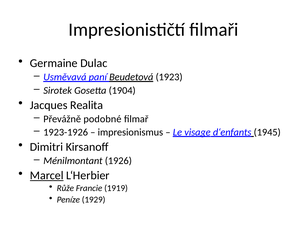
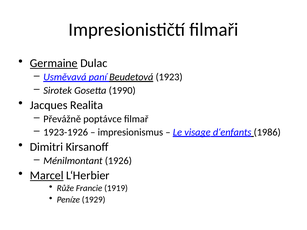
Germaine underline: none -> present (54, 63)
1904: 1904 -> 1990 (122, 91)
podobné: podobné -> poptávce (102, 119)
1945: 1945 -> 1986 (267, 132)
